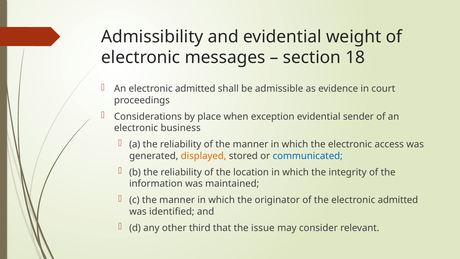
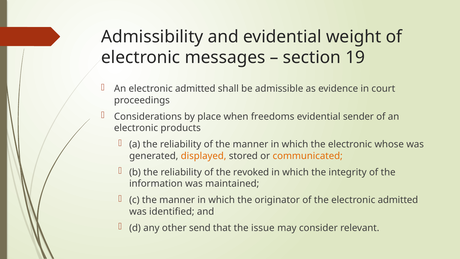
18: 18 -> 19 (355, 58)
exception: exception -> freedoms (273, 116)
business: business -> products (181, 128)
access: access -> whose (389, 144)
communicated colour: blue -> orange (308, 156)
location: location -> revoked (251, 172)
third: third -> send (200, 228)
